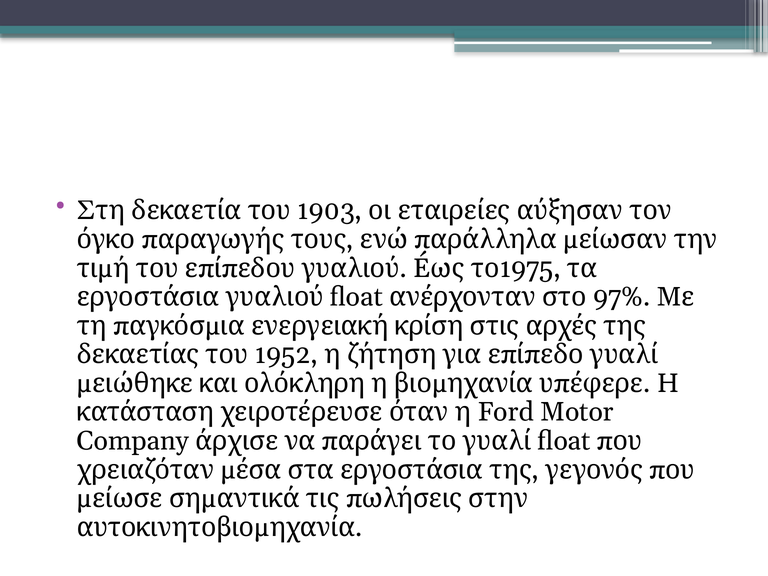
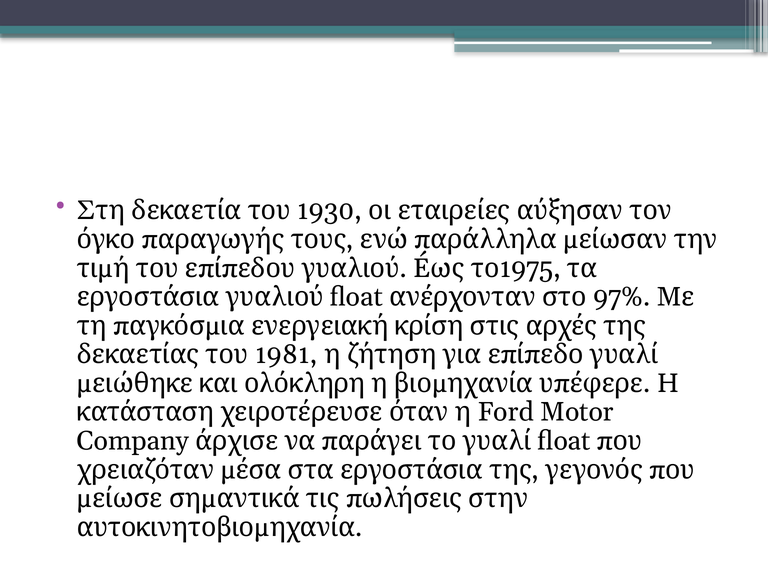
1903: 1903 -> 1930 (330, 211)
1952: 1952 -> 1981 (286, 355)
